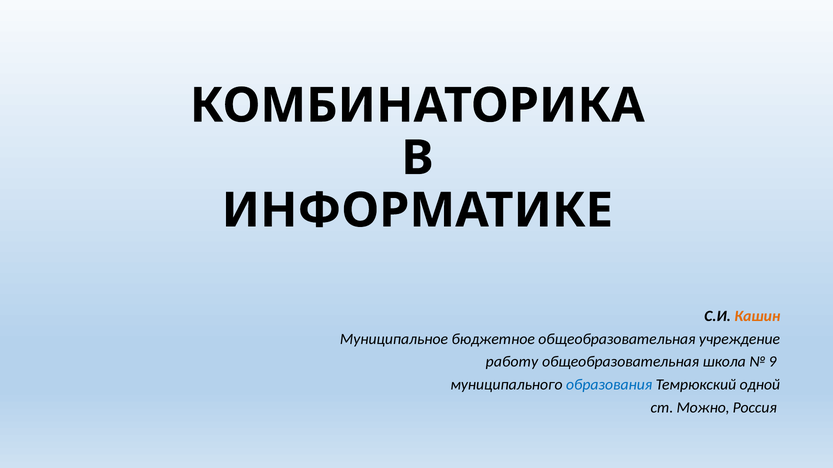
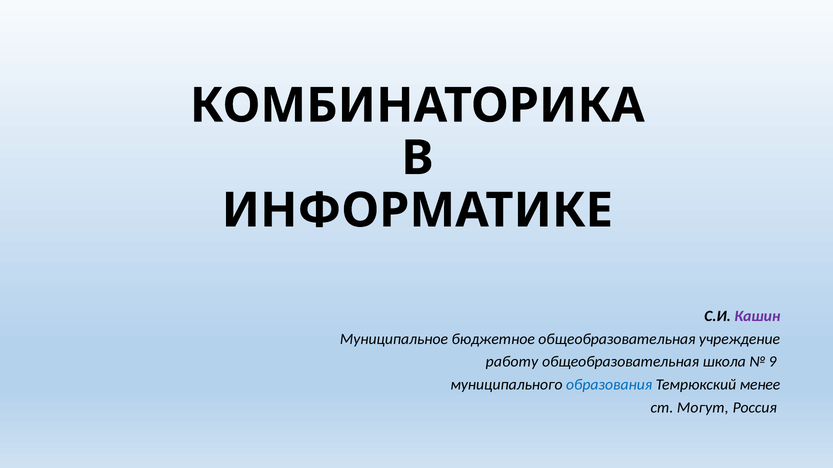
Кашин colour: orange -> purple (757, 316)
одной: одной -> менее (760, 385)
Можно: Можно -> Могут (703, 408)
